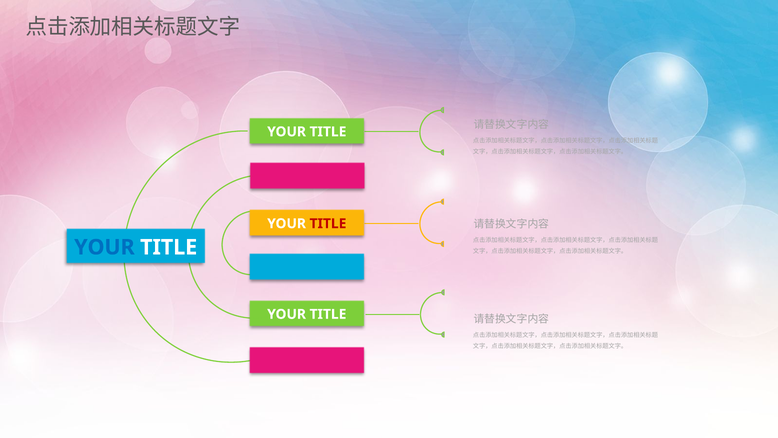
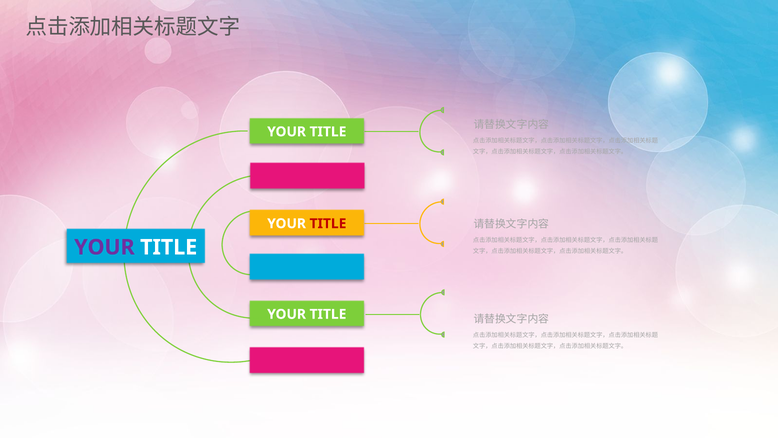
YOUR colour: blue -> purple (104, 247)
